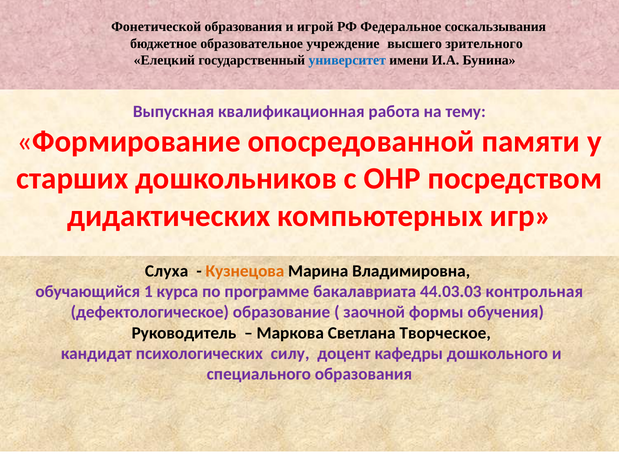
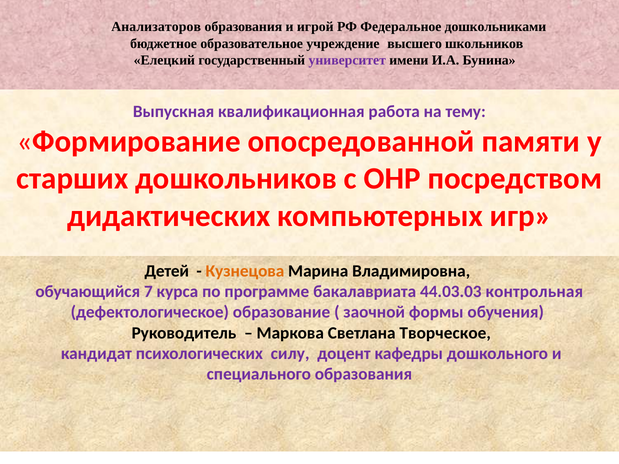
Фонетической: Фонетической -> Анализаторов (156, 27)
соскальзывания: соскальзывания -> дошкольниками (495, 27)
зрительного: зрительного -> школьников (484, 44)
университет colour: blue -> purple (347, 60)
Слуха: Слуха -> Детей (167, 271)
1: 1 -> 7 (148, 292)
